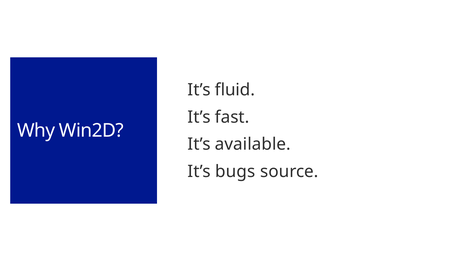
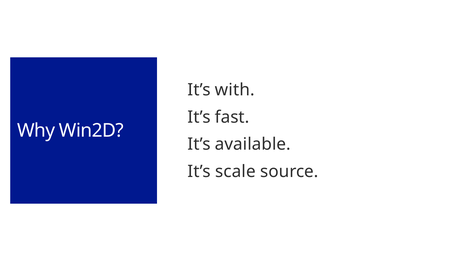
fluid: fluid -> with (235, 90)
bugs: bugs -> scale (235, 171)
